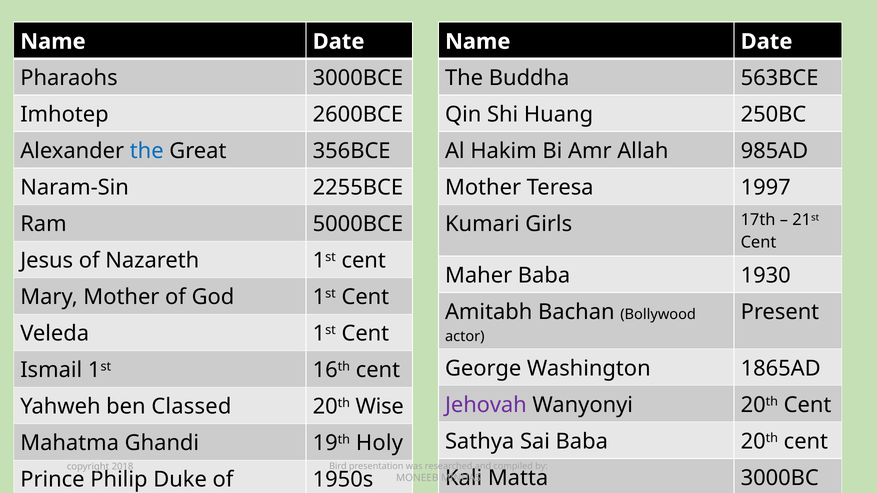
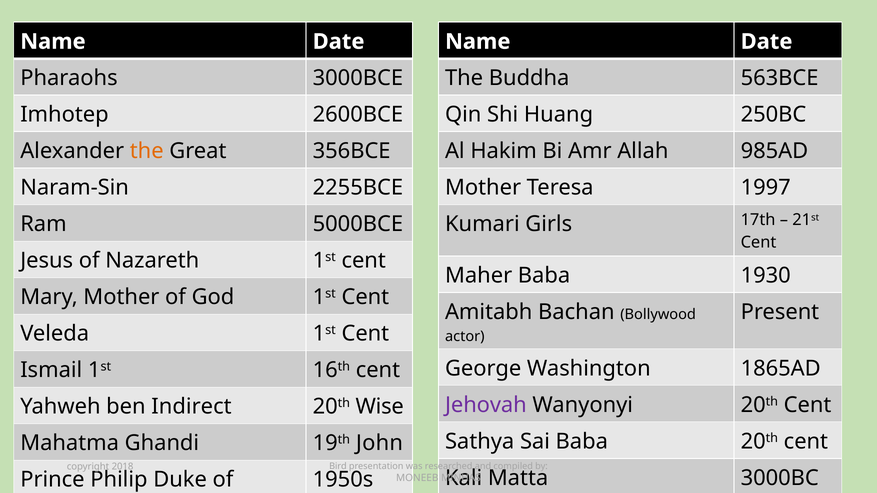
the colour: blue -> orange (147, 151)
Classed: Classed -> Indirect (191, 407)
Holy: Holy -> John (379, 444)
